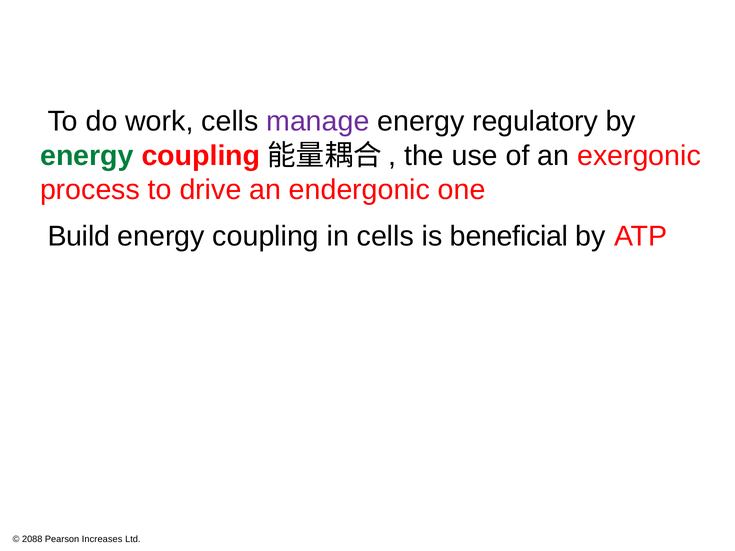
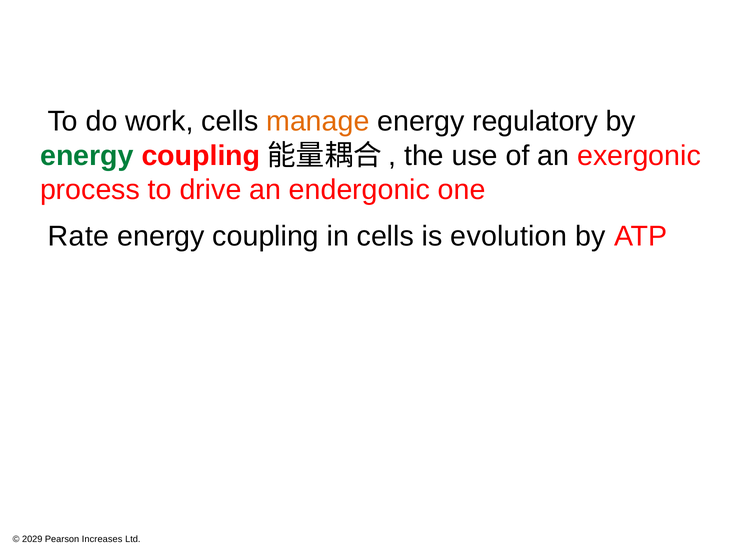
manage colour: purple -> orange (318, 121)
Build: Build -> Rate (79, 237)
beneficial: beneficial -> evolution (509, 237)
2088: 2088 -> 2029 (32, 539)
